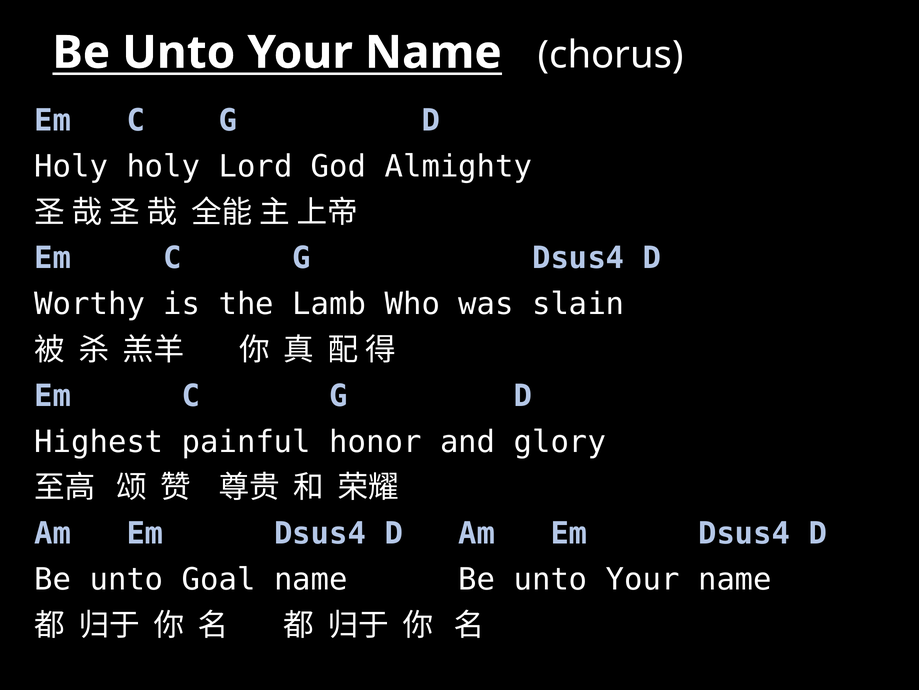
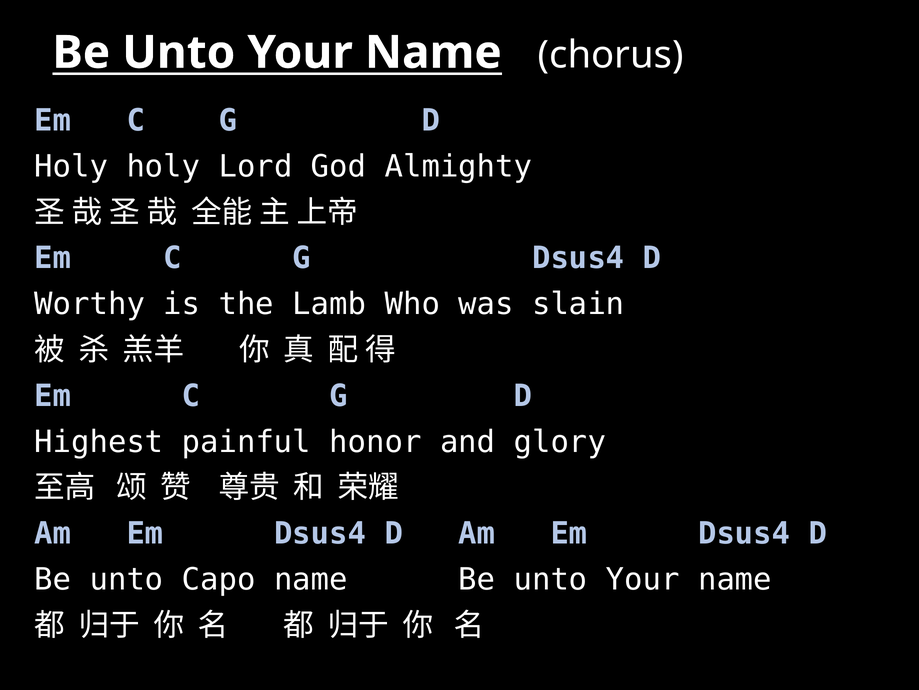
Goal: Goal -> Capo (219, 579)
